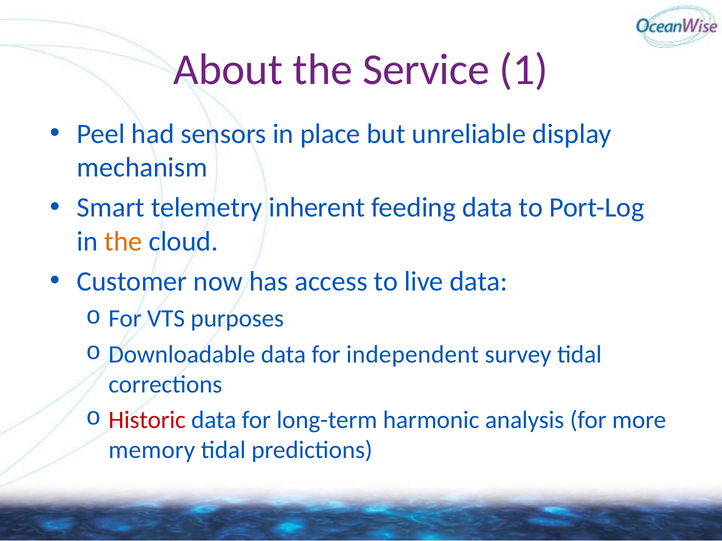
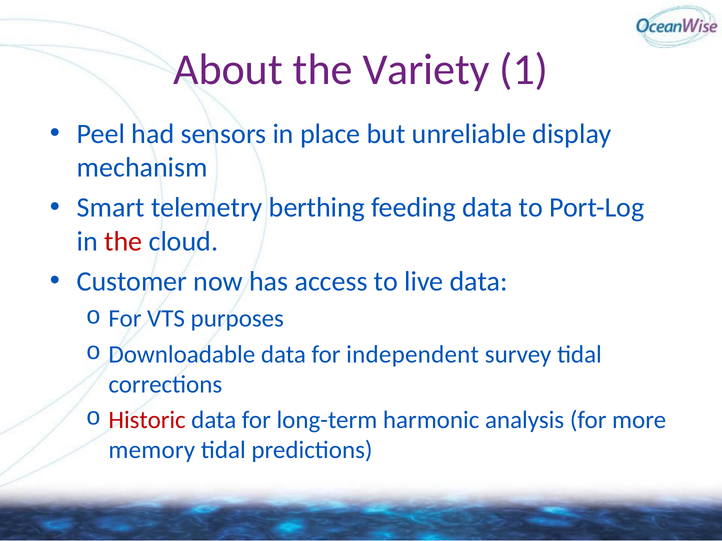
Service: Service -> Variety (426, 70)
inherent: inherent -> berthing (317, 208)
the colour: orange -> red (123, 242)
